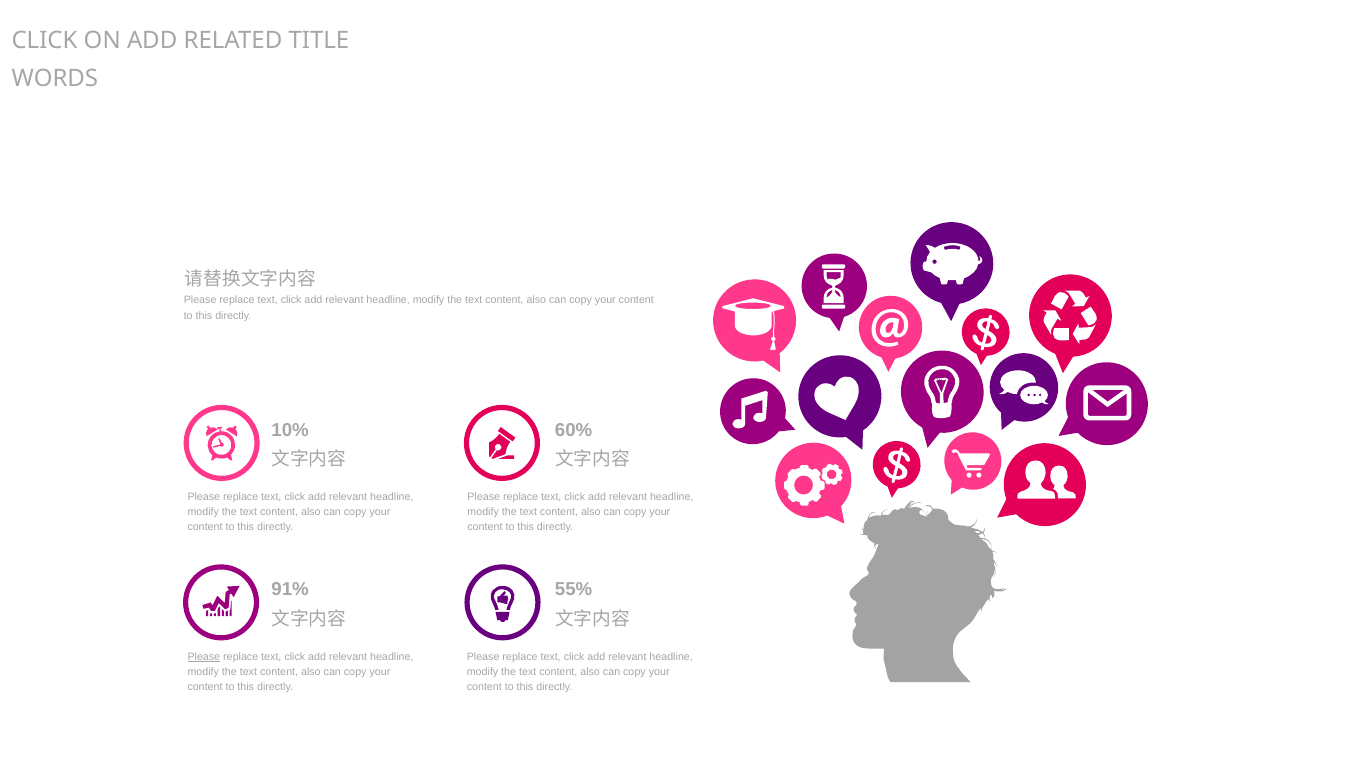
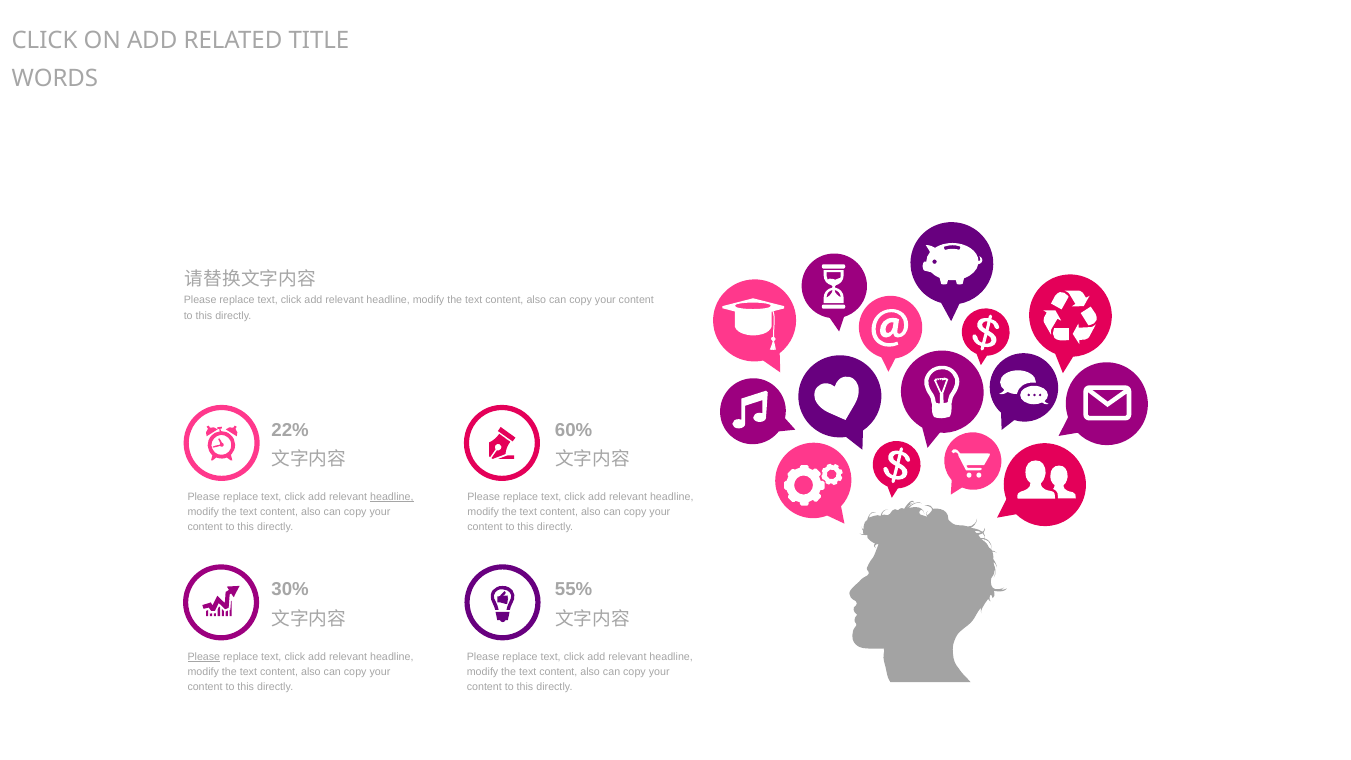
10%: 10% -> 22% (290, 431)
headline underline: none -> present (392, 496)
91%: 91% -> 30% (290, 589)
